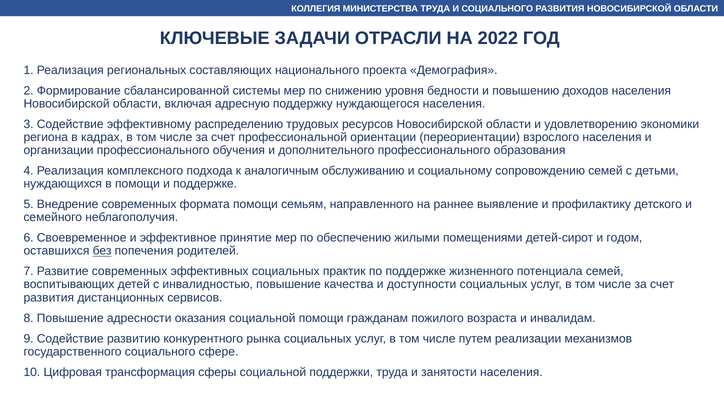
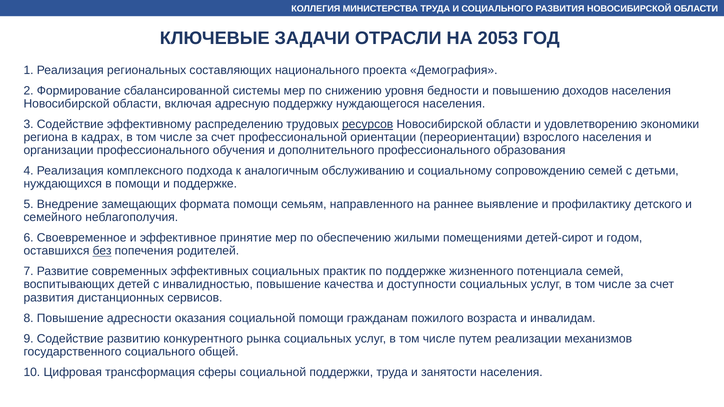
2022: 2022 -> 2053 (498, 38)
ресурсов underline: none -> present (368, 124)
Внедрение современных: современных -> замещающих (139, 204)
сфере: сфере -> общей (219, 352)
